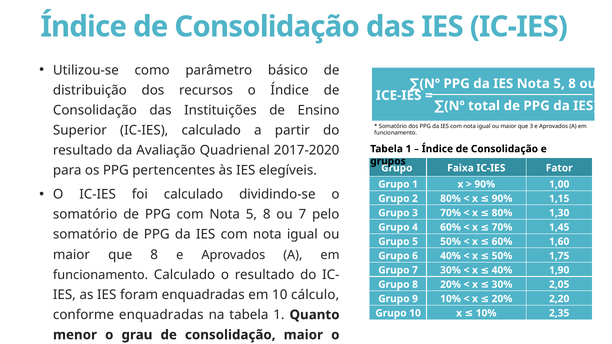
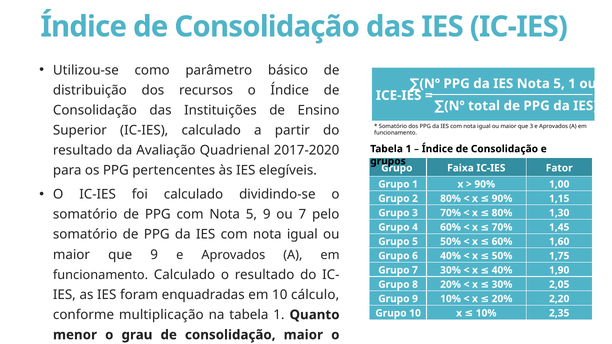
IES Nota 5 8: 8 -> 1 (572, 84)
com Nota 5 8: 8 -> 9 (267, 215)
que 8: 8 -> 9 (154, 255)
conforme enquadradas: enquadradas -> multiplicação (161, 315)
